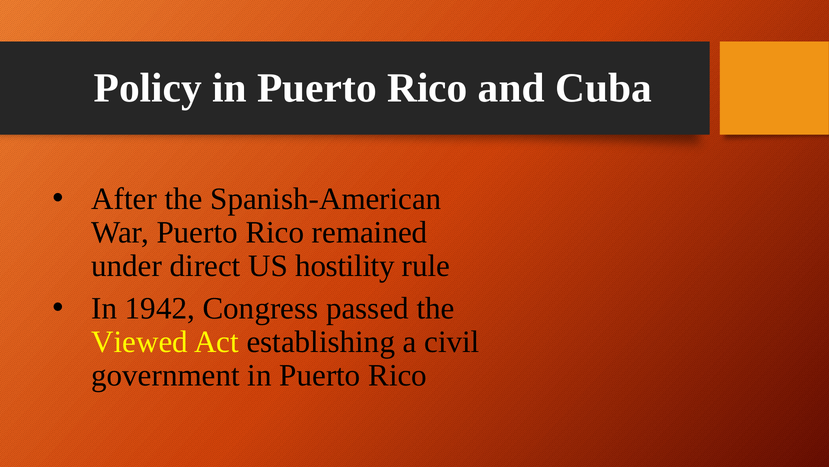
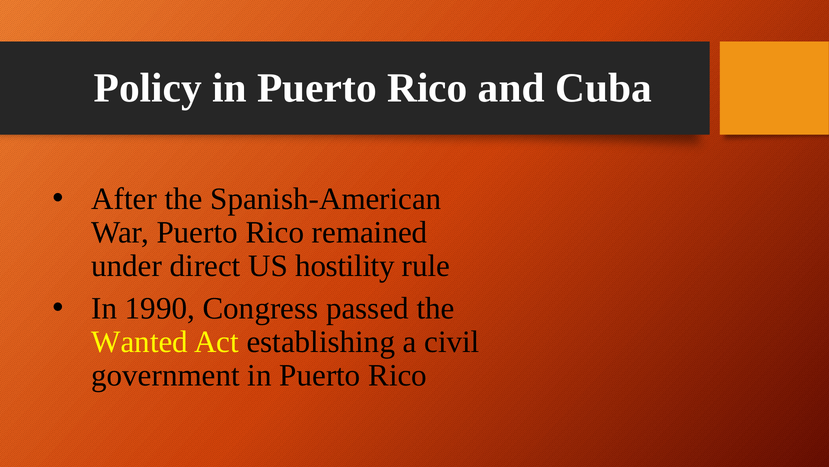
1942: 1942 -> 1990 (160, 308)
Viewed: Viewed -> Wanted (140, 341)
